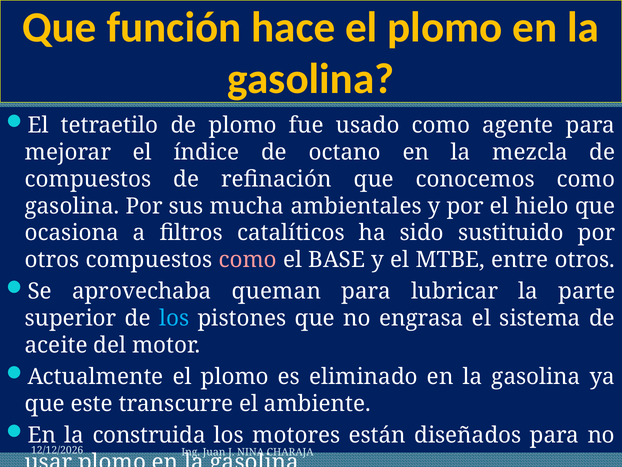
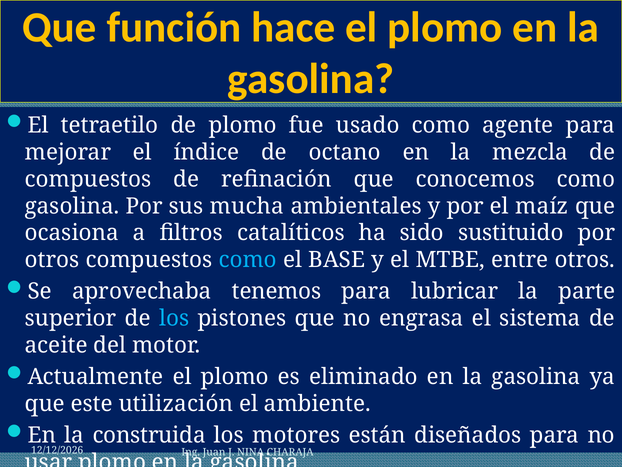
hielo: hielo -> maíz (542, 206)
como colour: pink -> light blue (248, 260)
queman: queman -> tenemos (277, 291)
transcurre: transcurre -> utilización (176, 403)
